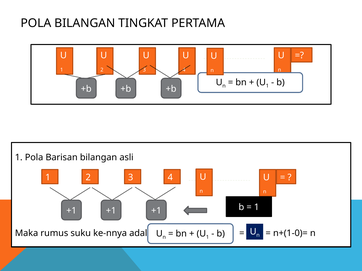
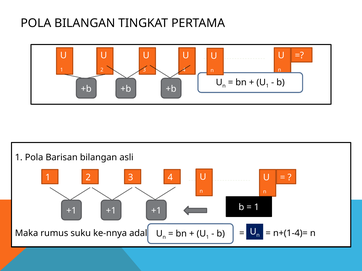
n+(1-0)=: n+(1-0)= -> n+(1-4)= (290, 234)
